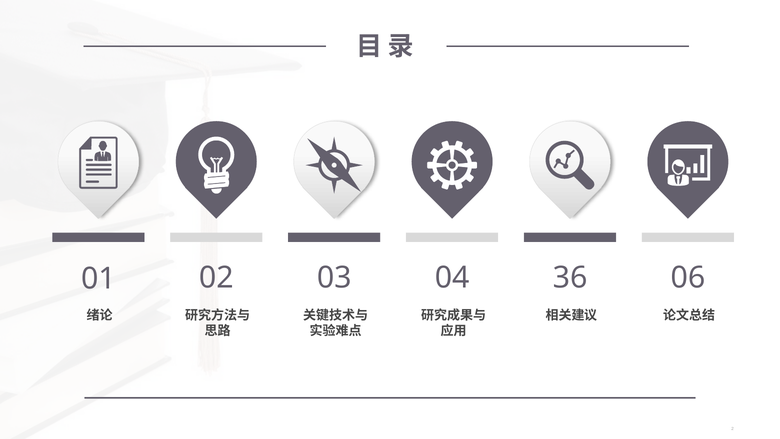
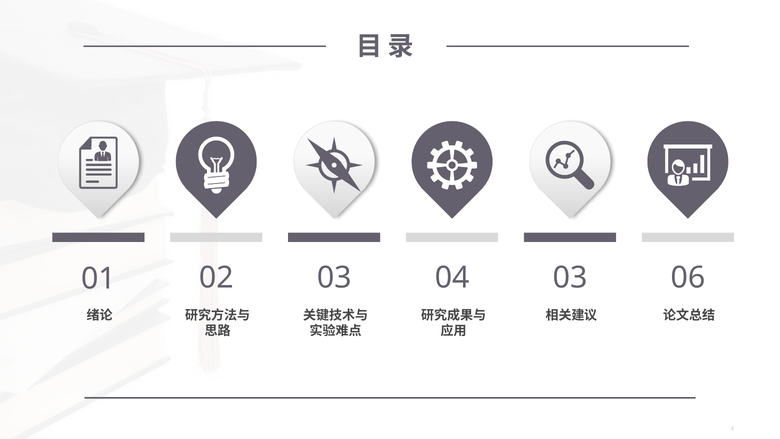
04 36: 36 -> 03 (570, 277)
